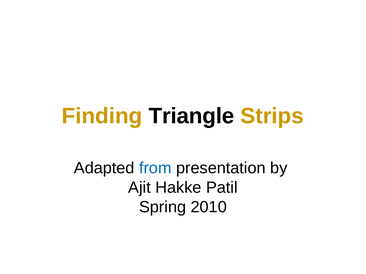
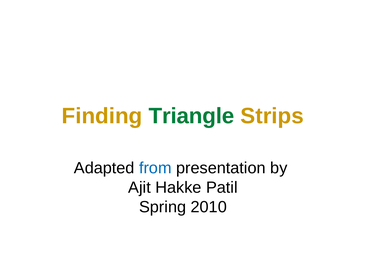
Triangle colour: black -> green (191, 116)
